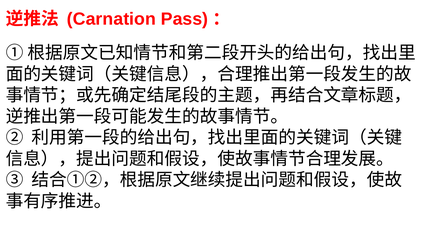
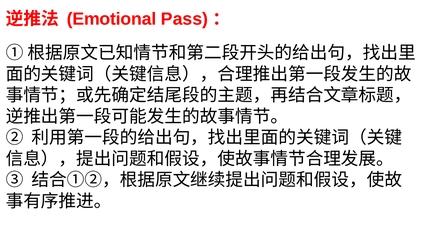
Carnation: Carnation -> Emotional (112, 19)
